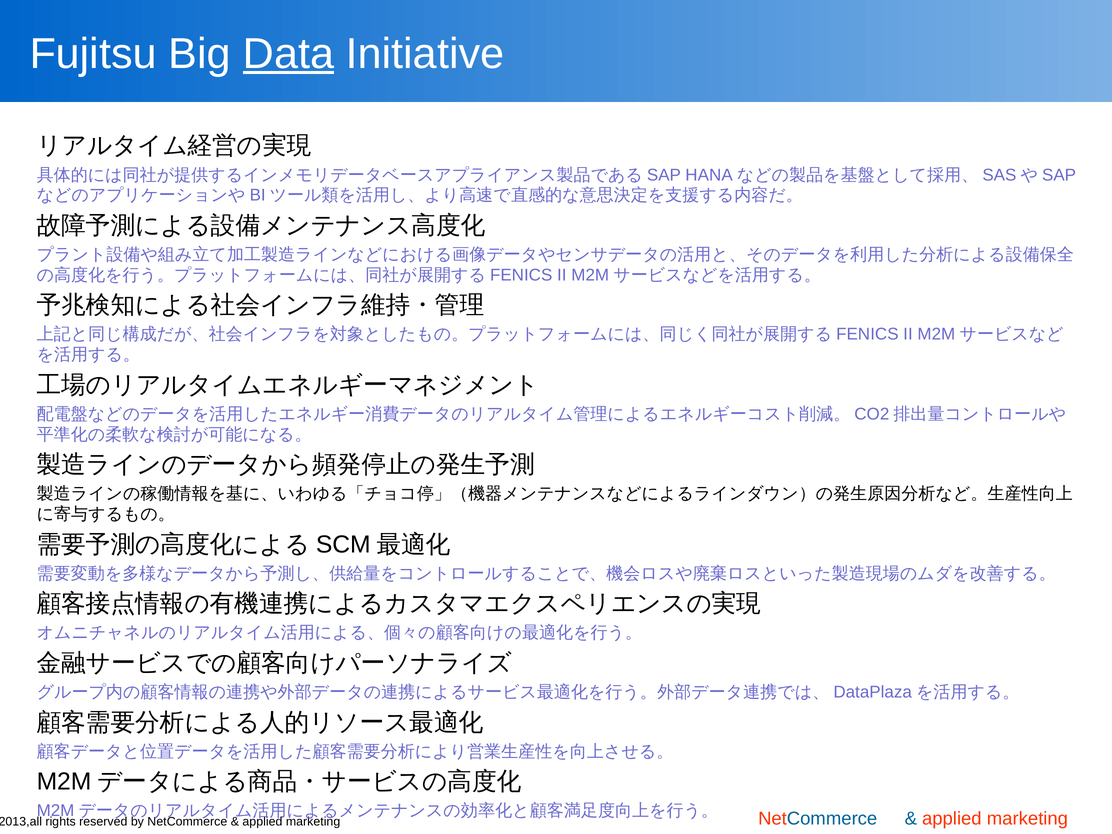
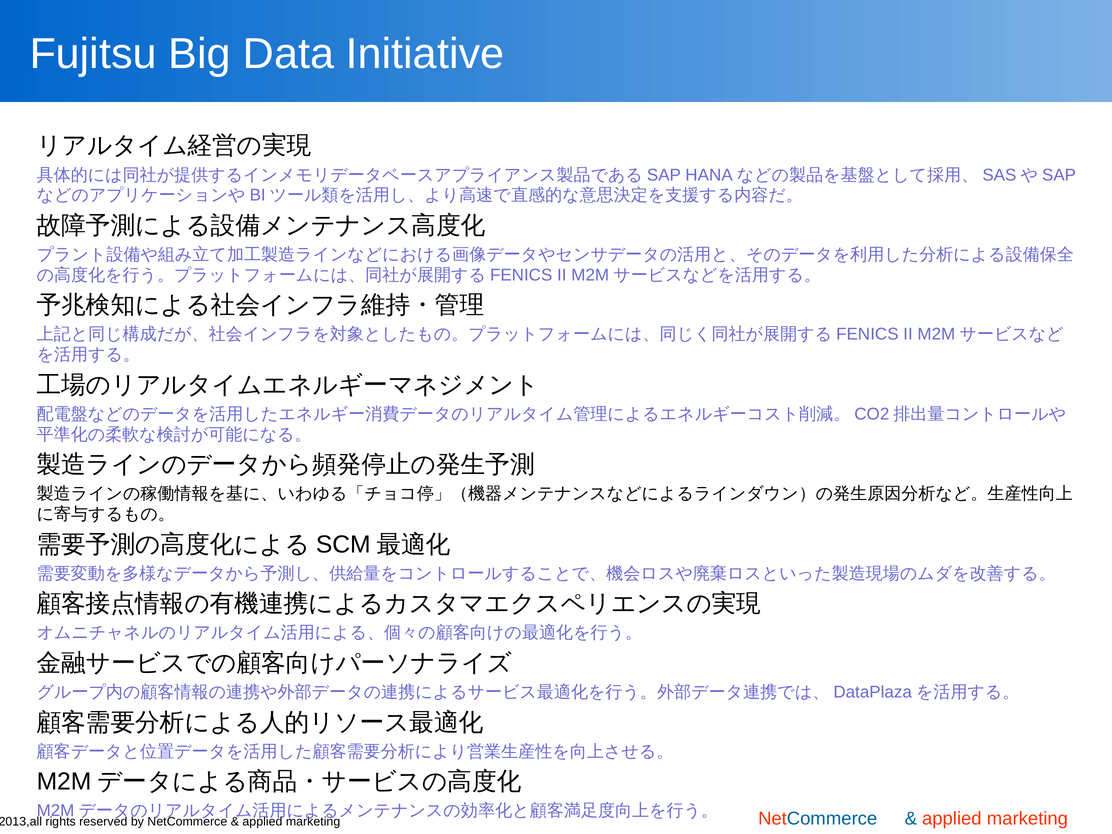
Data underline: present -> none (289, 54)
